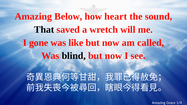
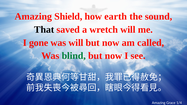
Below: Below -> Shield (68, 16)
heart: heart -> earth (116, 16)
was like: like -> will (76, 43)
blind colour: black -> green (74, 56)
